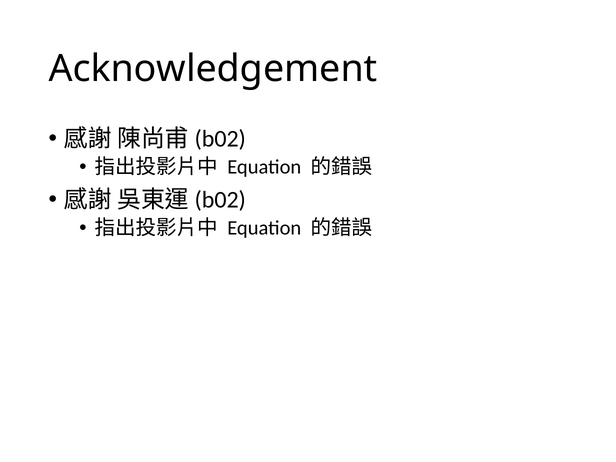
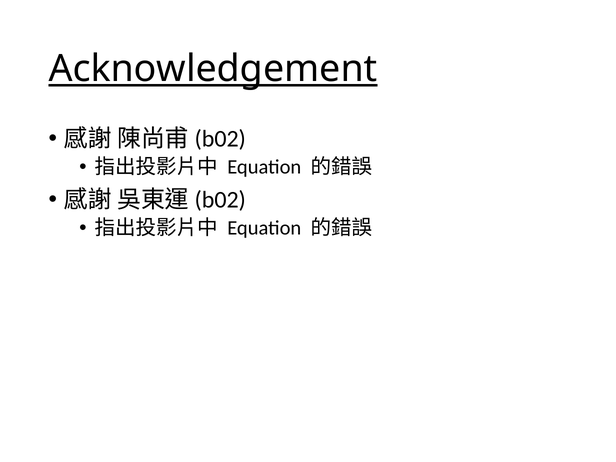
Acknowledgement underline: none -> present (213, 69)
